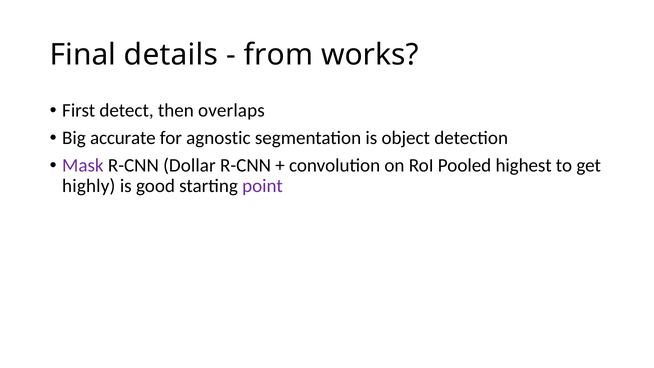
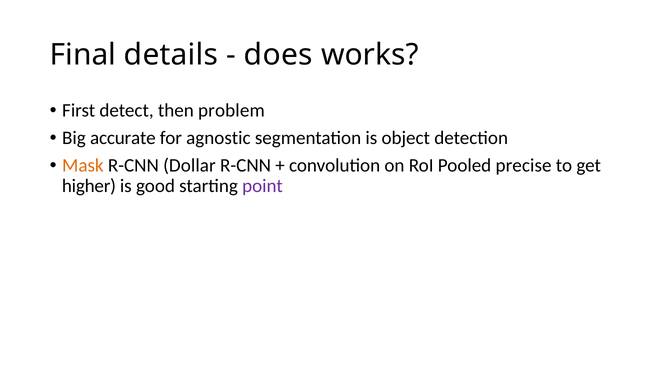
from: from -> does (278, 55)
overlaps: overlaps -> problem (231, 111)
Mask colour: purple -> orange (83, 165)
highest: highest -> precise (524, 165)
highly: highly -> higher (89, 186)
